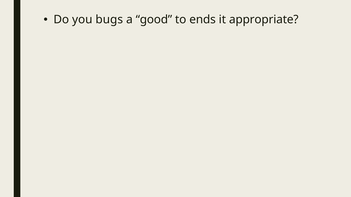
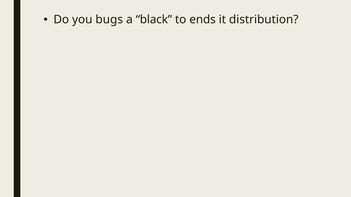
good: good -> black (154, 20)
appropriate: appropriate -> distribution (264, 20)
